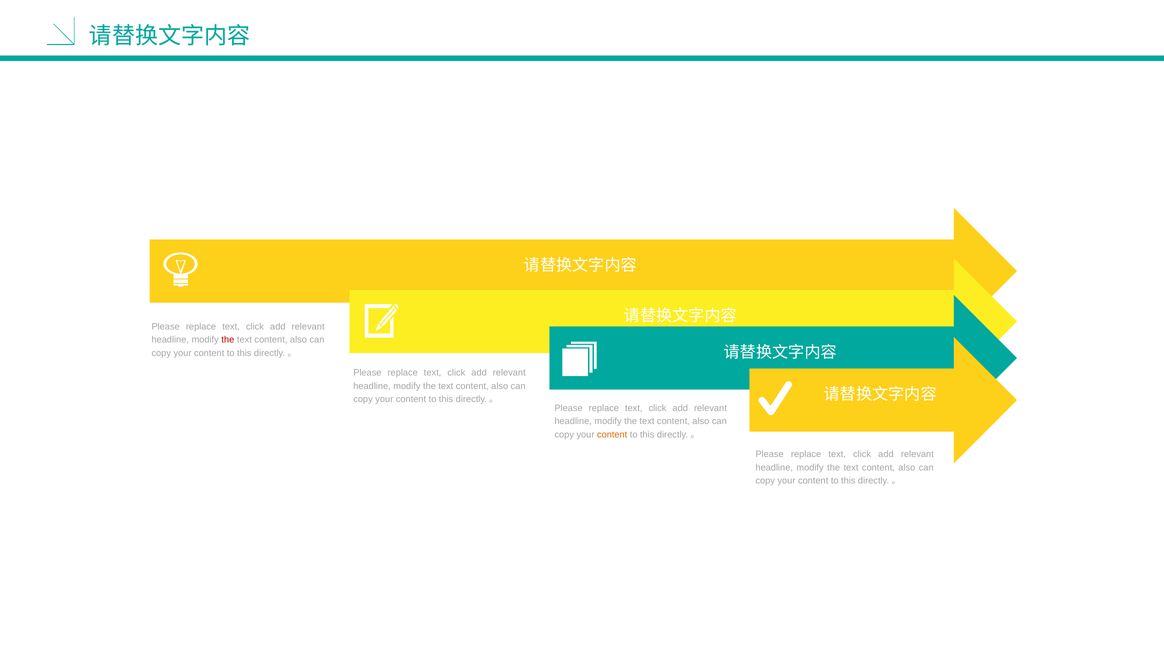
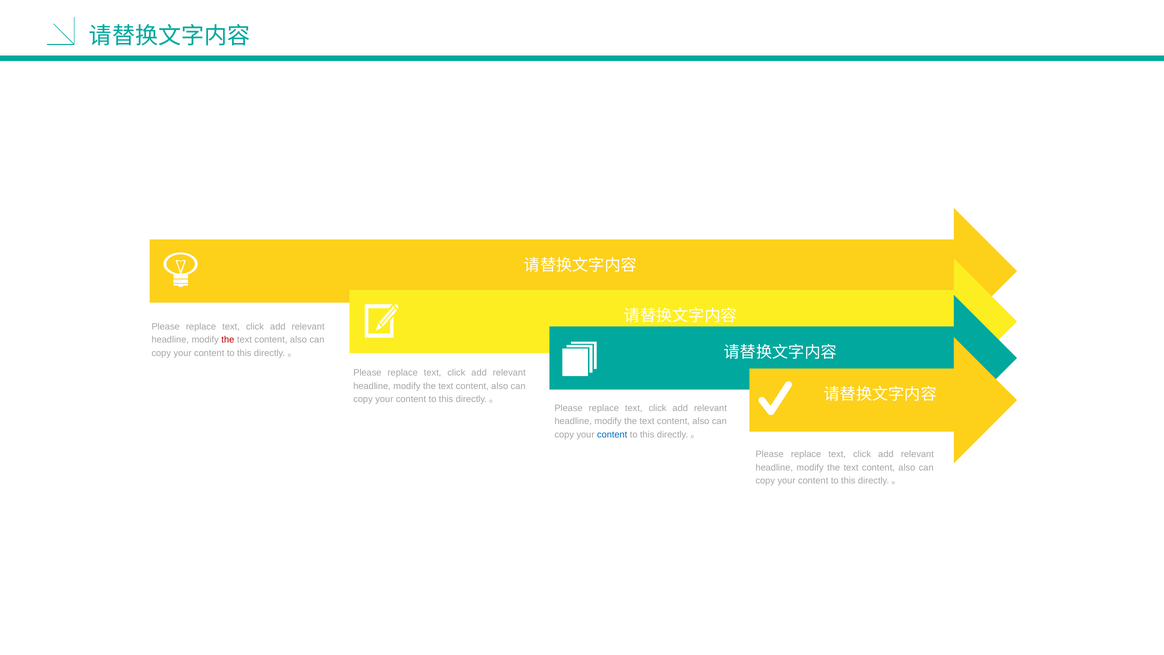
content colour: orange -> blue (612, 434)
